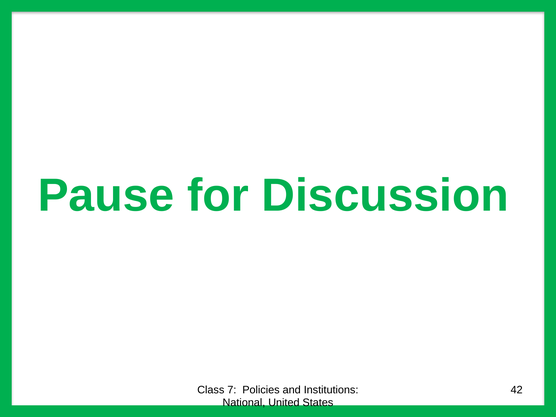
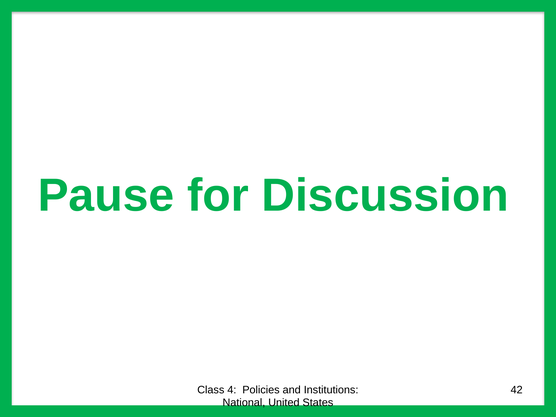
7: 7 -> 4 (232, 390)
